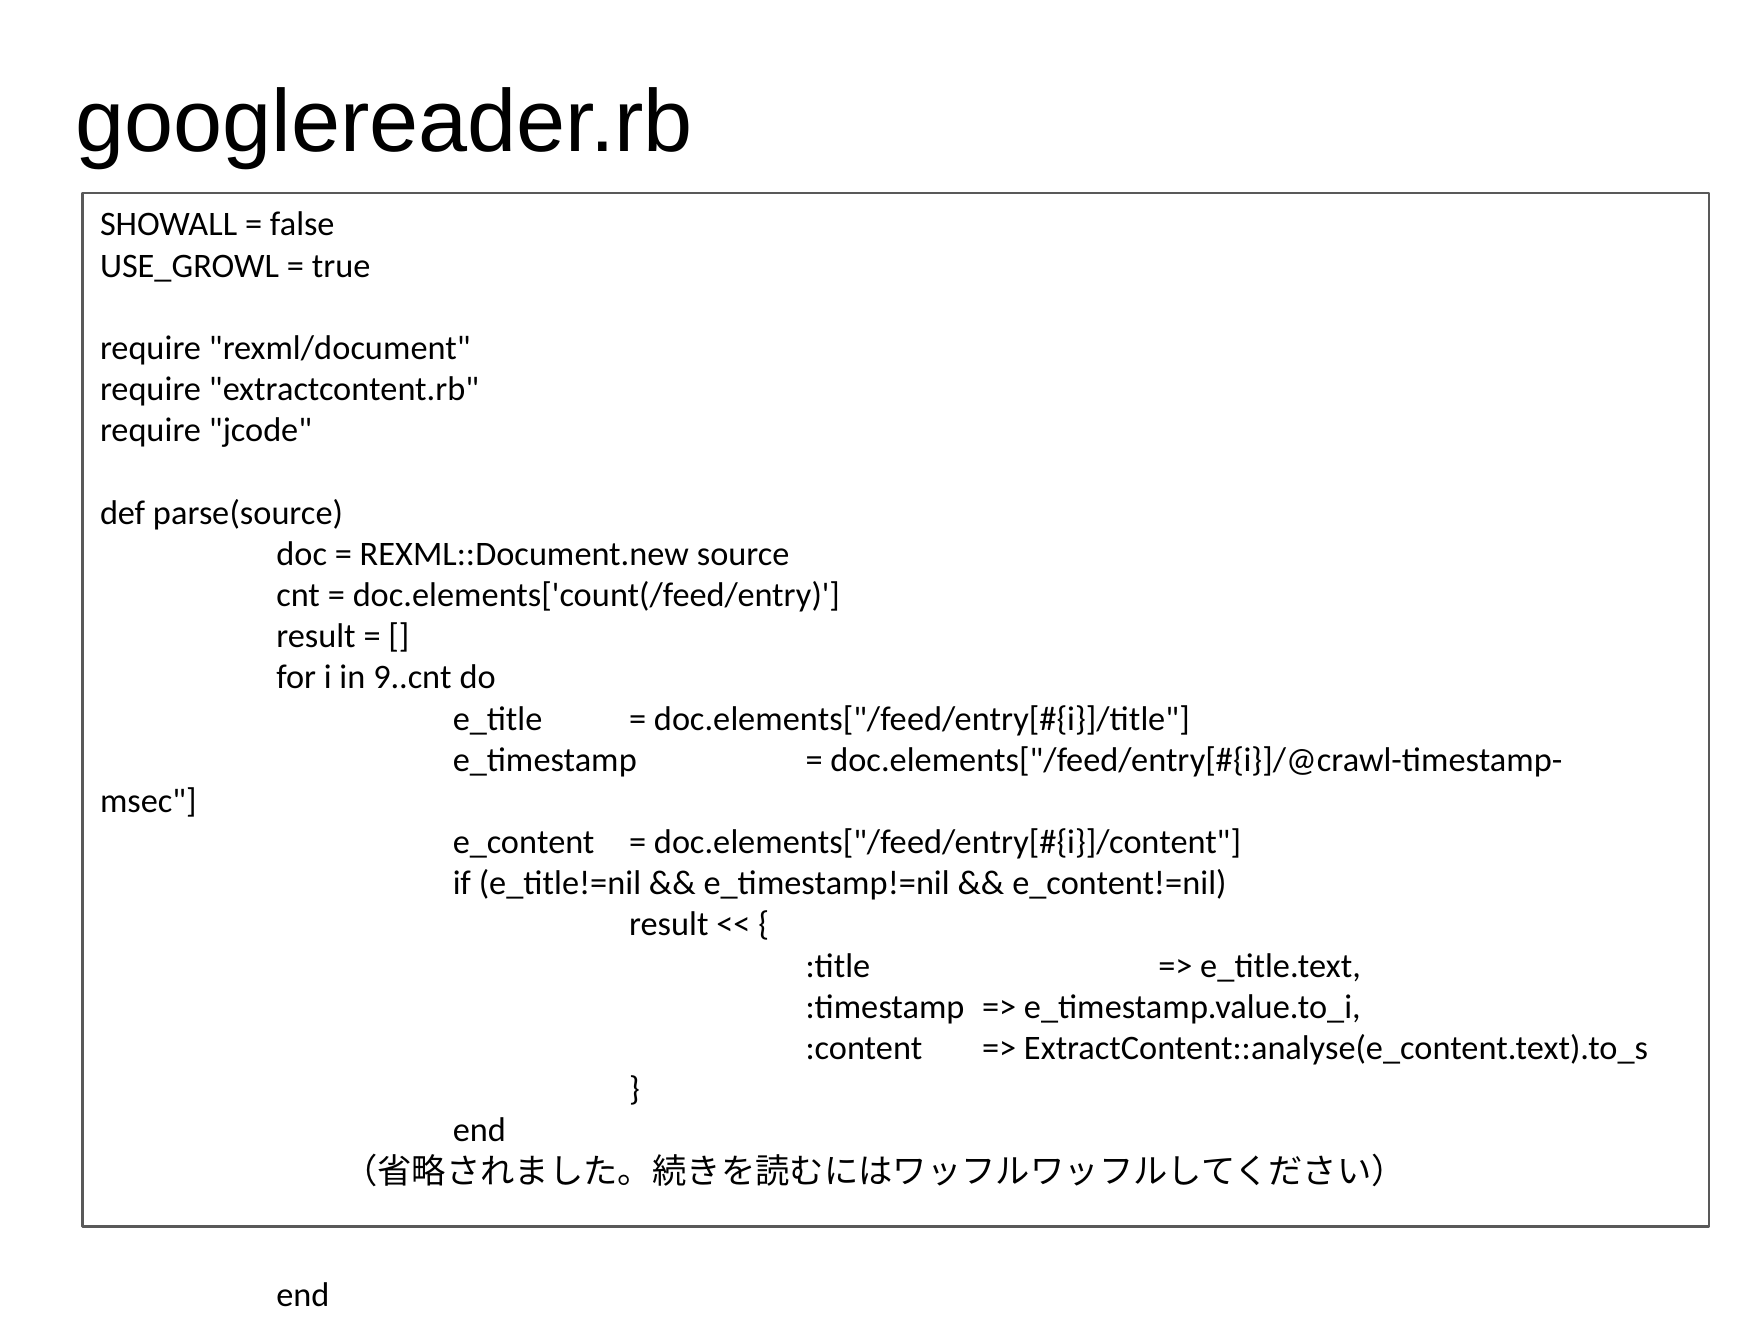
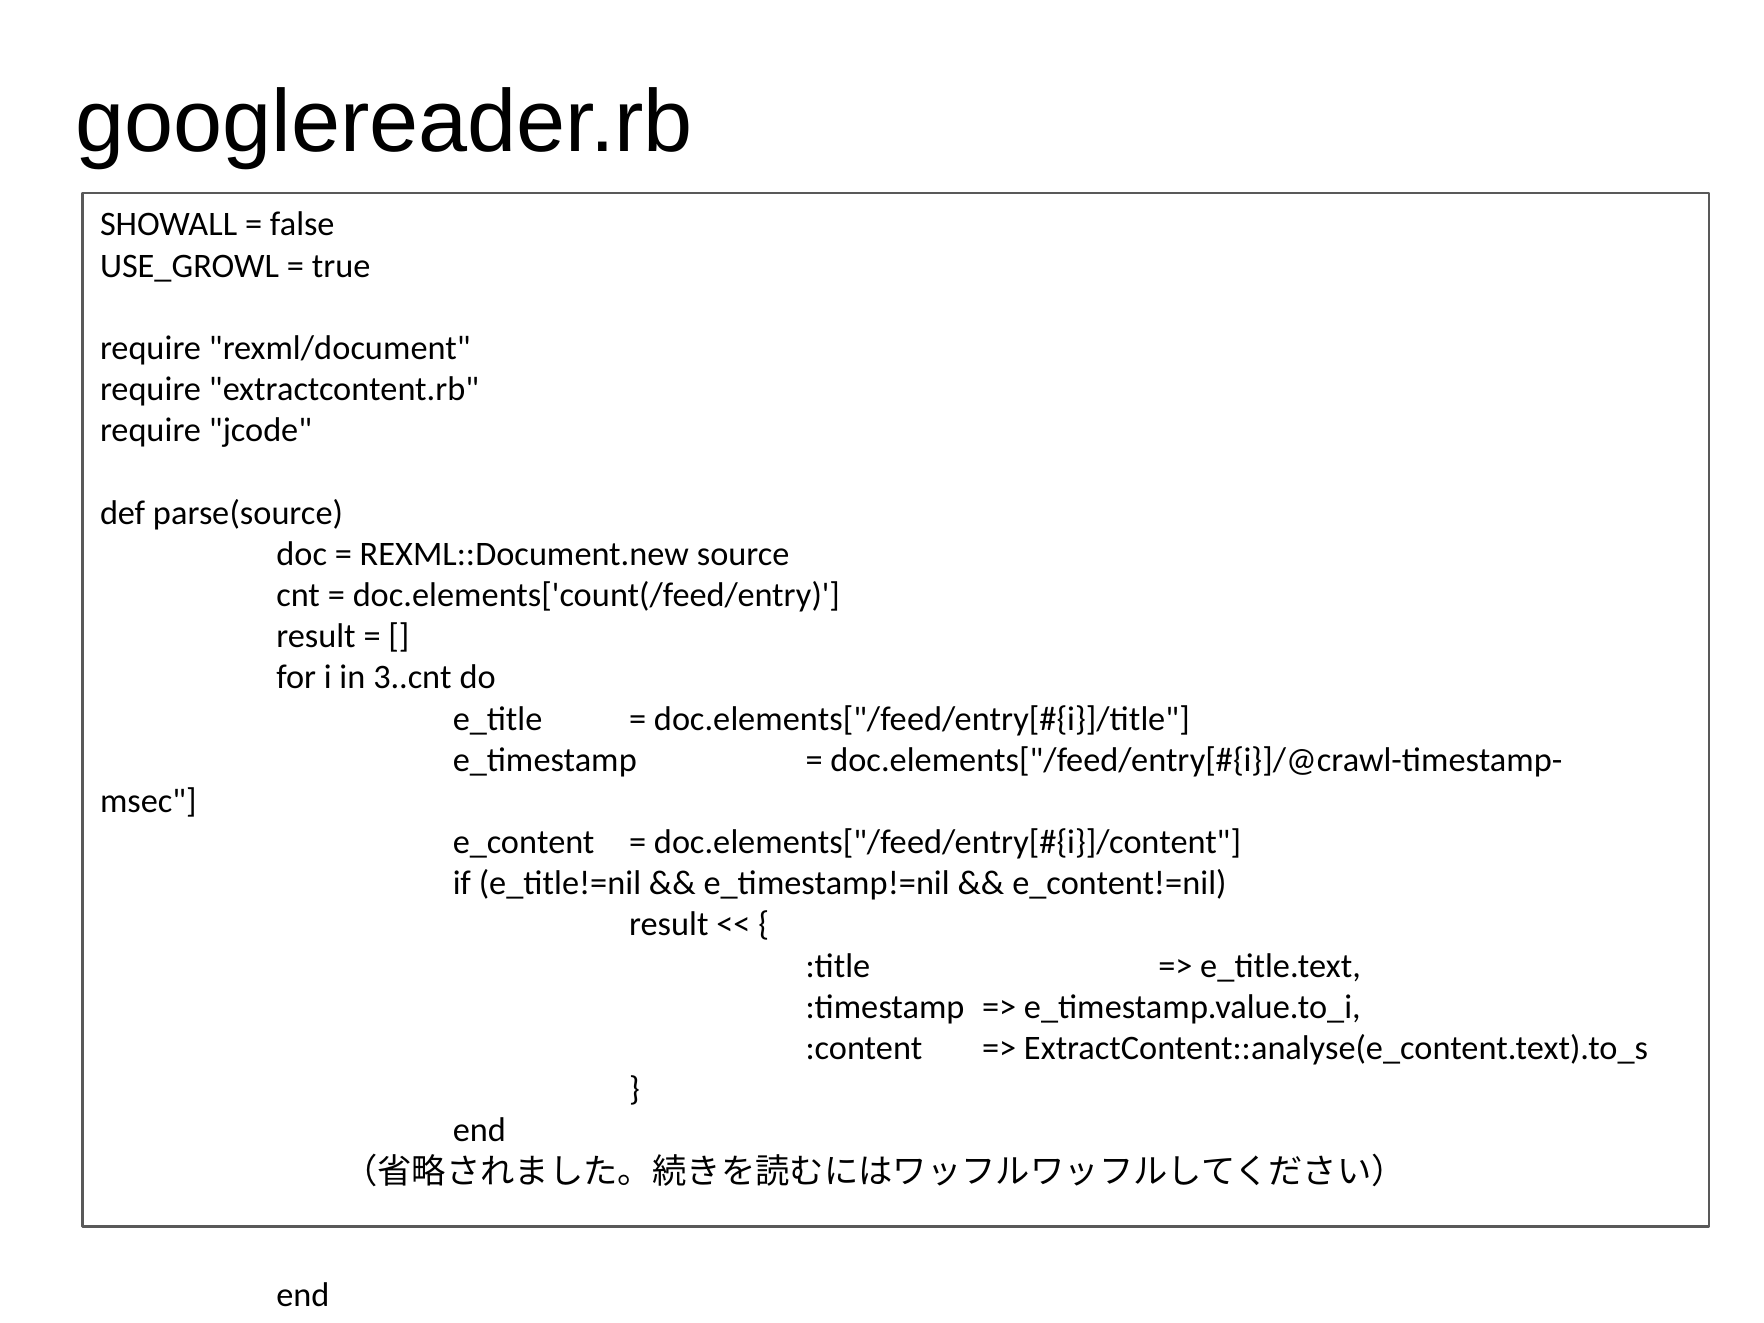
9..cnt: 9..cnt -> 3..cnt (412, 678)
